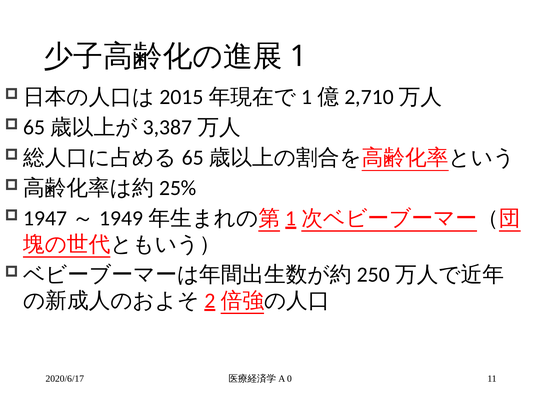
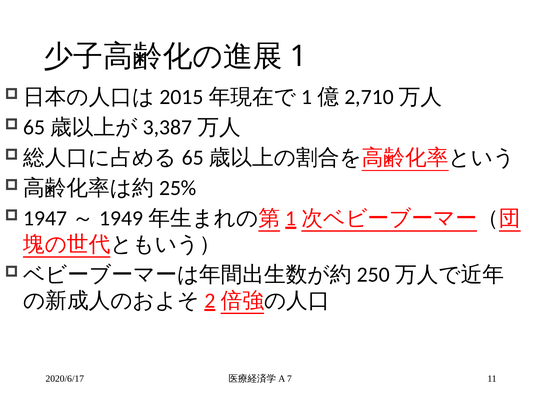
0: 0 -> 7 (289, 379)
